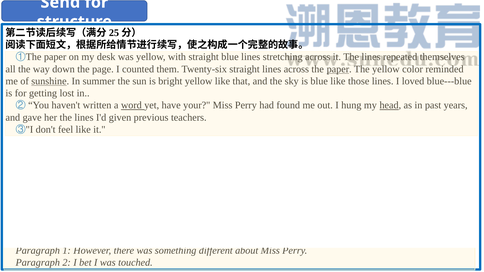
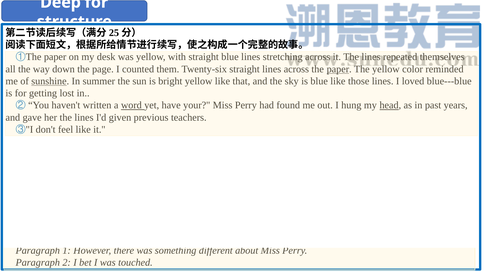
Send: Send -> Deep (60, 2)
